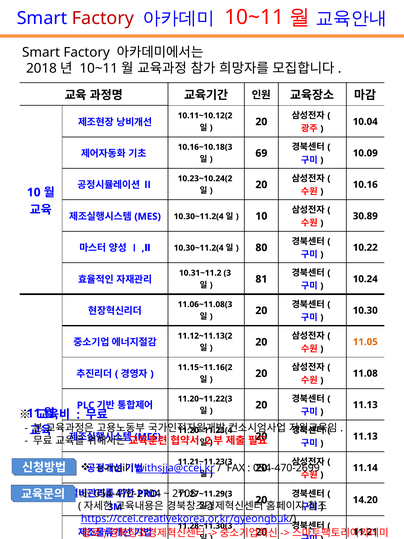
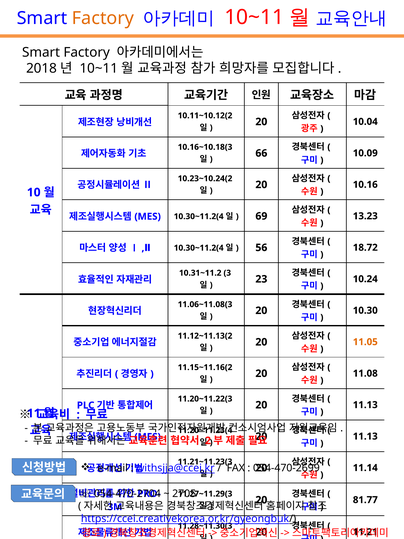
Factory colour: red -> orange (103, 18)
69: 69 -> 66 (261, 153)
10: 10 -> 69 (261, 216)
30.89: 30.89 -> 13.23 (365, 216)
80: 80 -> 56 (261, 247)
10.22: 10.22 -> 18.72 (365, 247)
81: 81 -> 23 (261, 279)
14.20: 14.20 -> 81.77 (365, 500)
